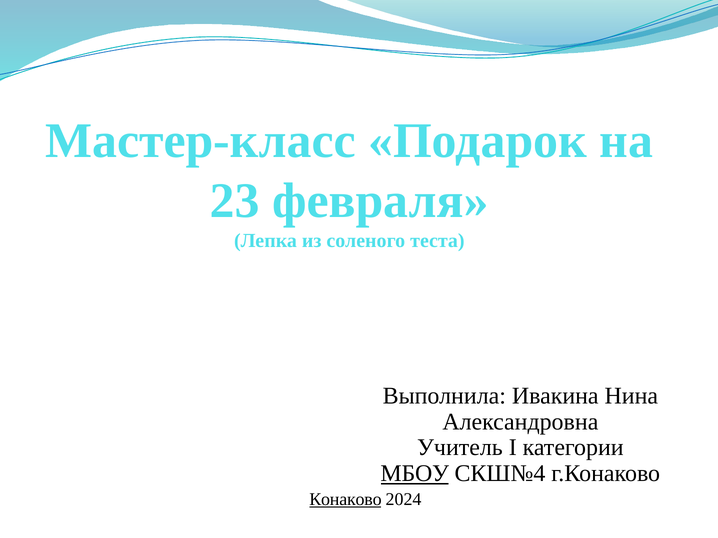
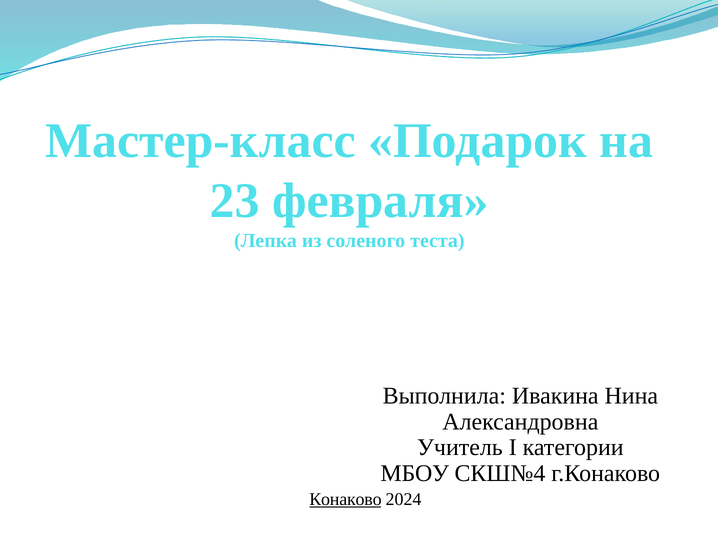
МБОУ underline: present -> none (415, 474)
